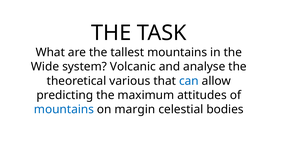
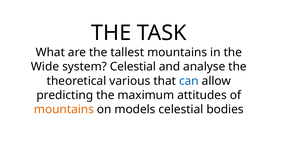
system Volcanic: Volcanic -> Celestial (133, 67)
mountains colour: blue -> orange (64, 110)
margin: margin -> models (135, 110)
